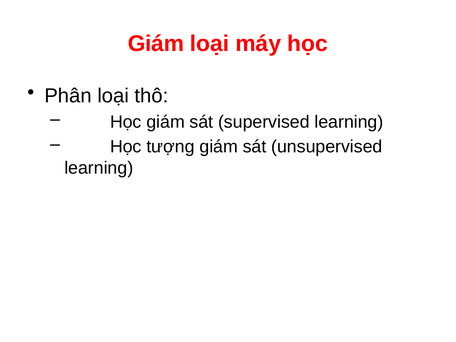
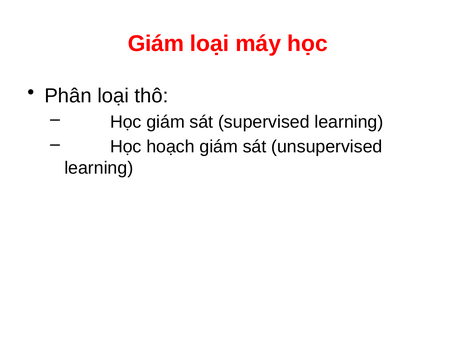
tượng: tượng -> hoạch (171, 147)
